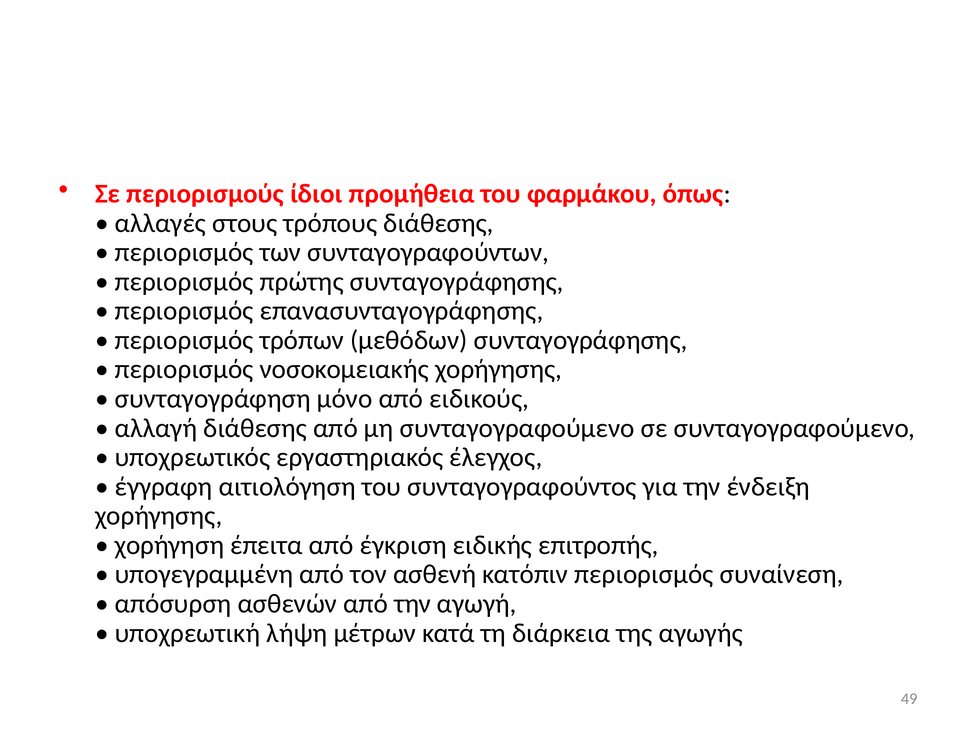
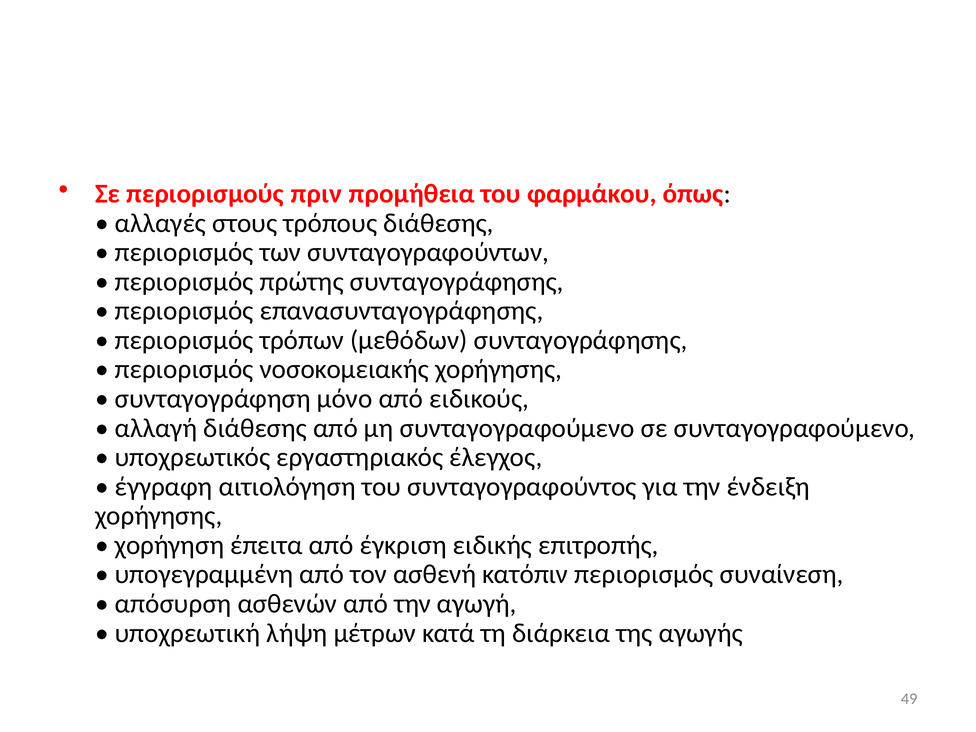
ίδιοι: ίδιοι -> πριν (316, 194)
